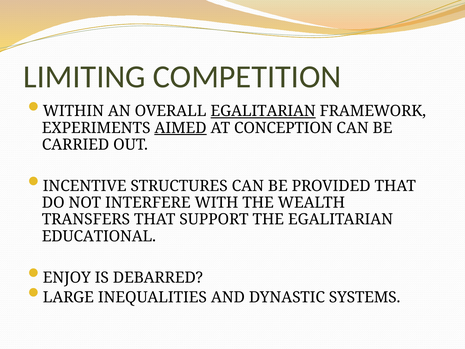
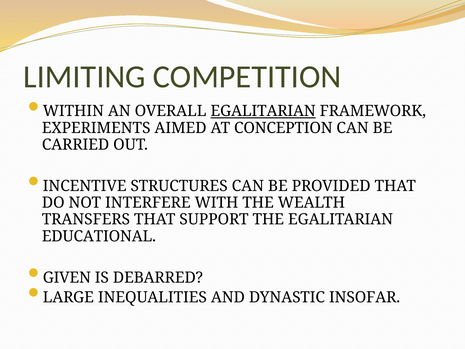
AIMED underline: present -> none (181, 128)
ENJOY: ENJOY -> GIVEN (67, 277)
SYSTEMS: SYSTEMS -> INSOFAR (365, 297)
